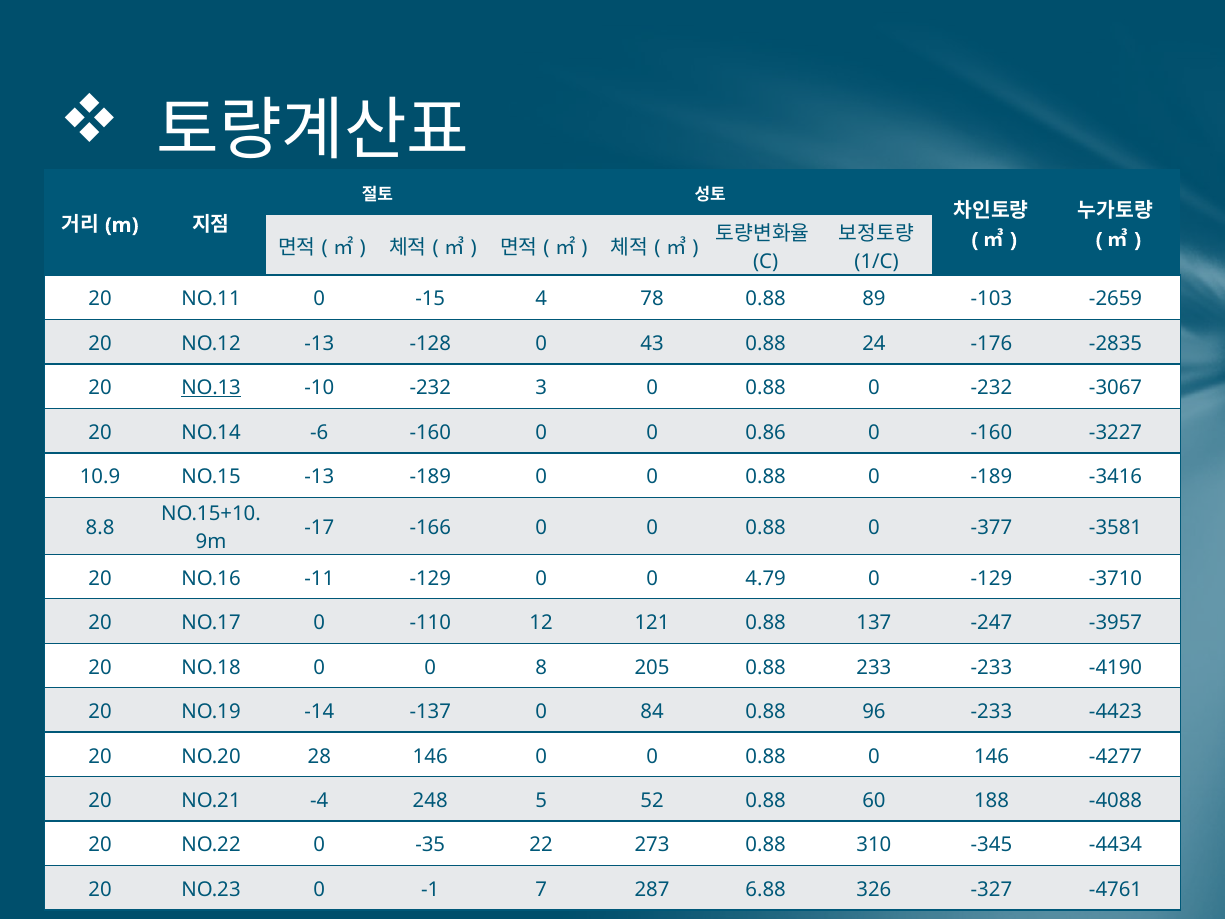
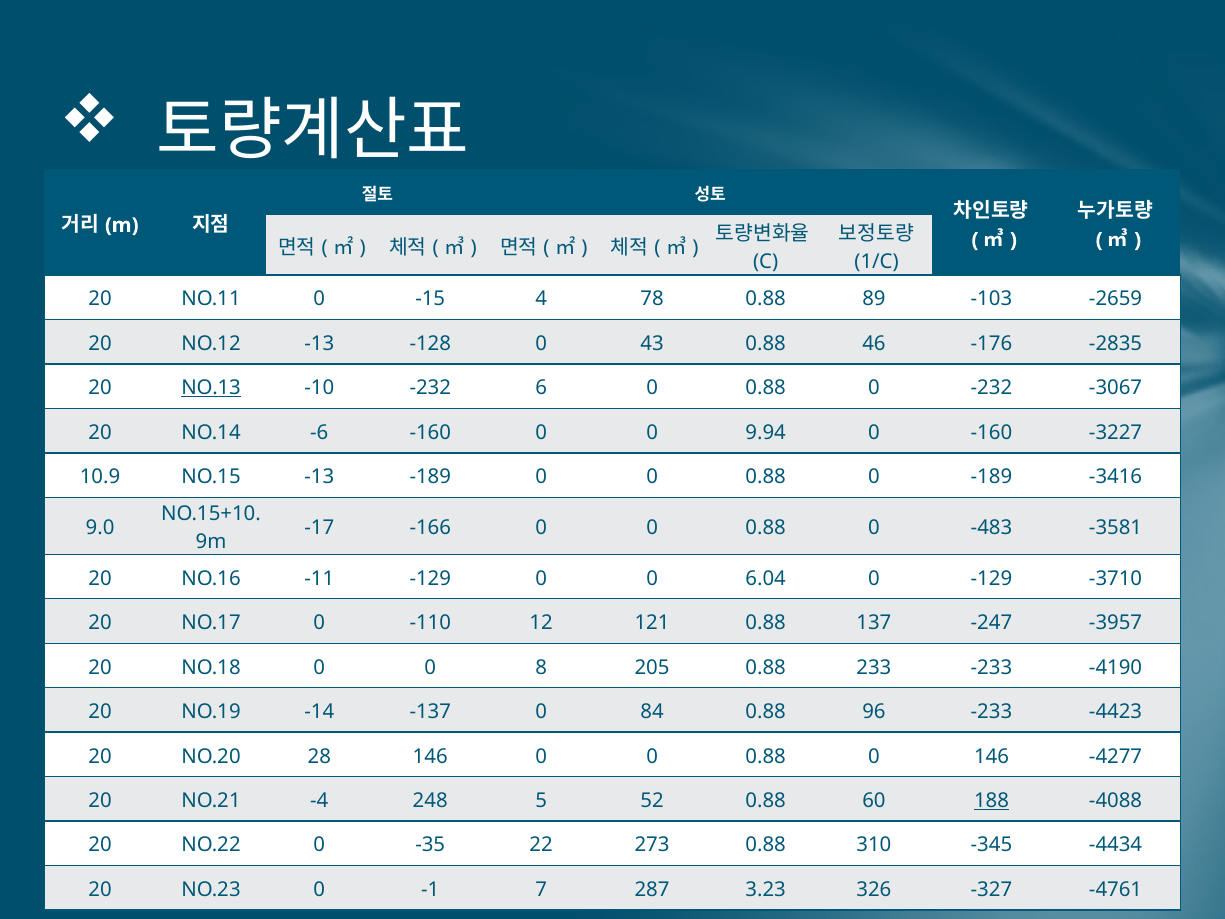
24: 24 -> 46 (874, 344)
3: 3 -> 6 (541, 388)
0.86: 0.86 -> 9.94 (766, 432)
8.8: 8.8 -> 9.0 (100, 528)
-377: -377 -> -483 (991, 528)
4.79: 4.79 -> 6.04 (766, 578)
188 underline: none -> present (992, 801)
6.88: 6.88 -> 3.23 (766, 889)
